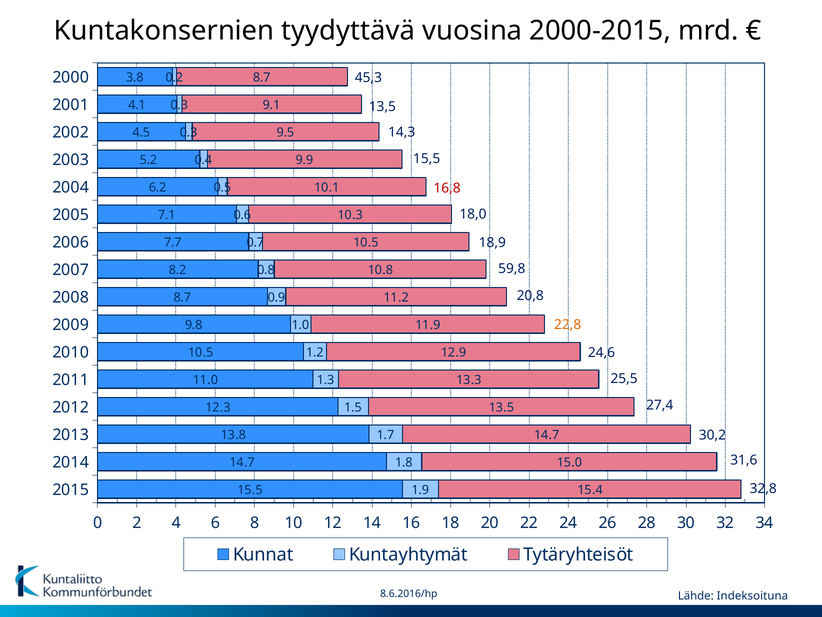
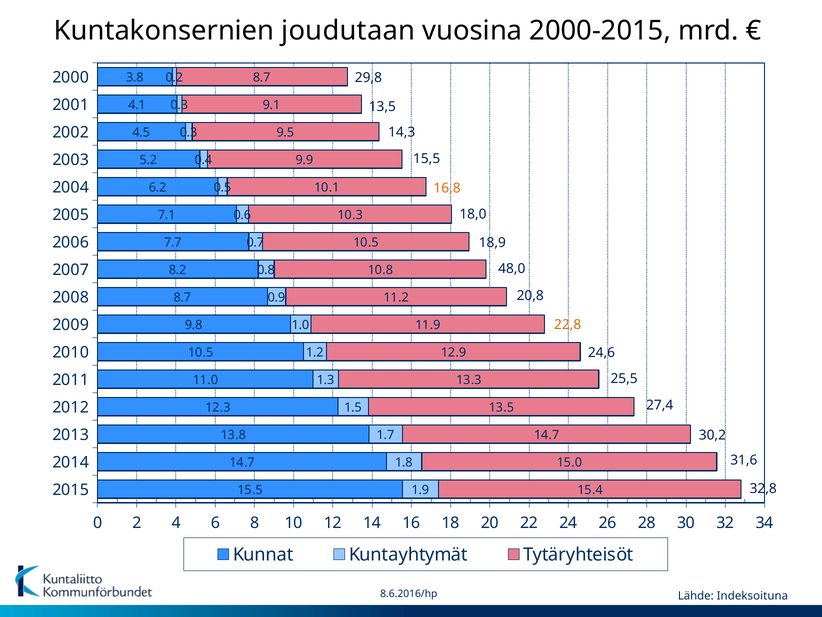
tyydyttävä: tyydyttävä -> joudutaan (348, 31)
45,3: 45,3 -> 29,8 (368, 78)
16,8 colour: red -> orange (447, 188)
59,8: 59,8 -> 48,0 (512, 268)
